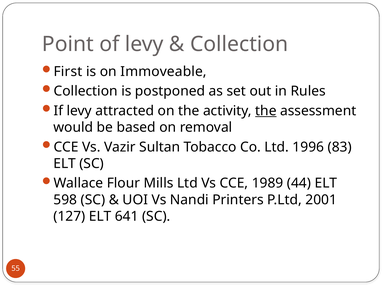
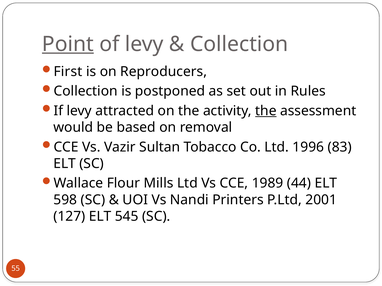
Point underline: none -> present (68, 44)
Immoveable: Immoveable -> Reproducers (164, 72)
641: 641 -> 545 (127, 217)
